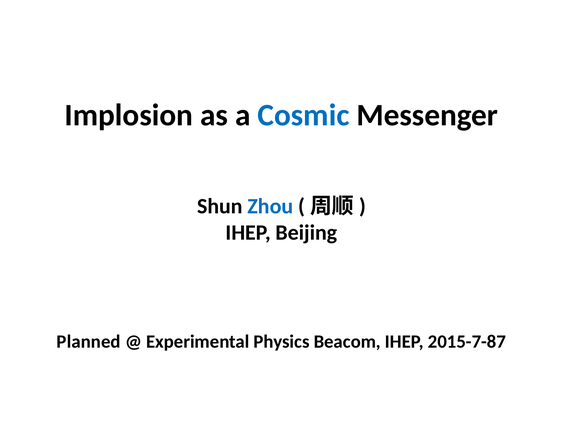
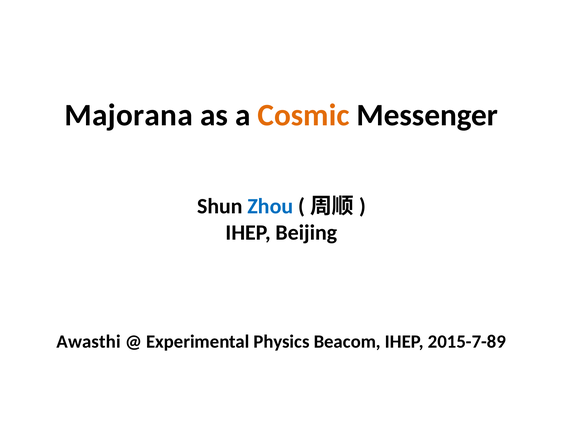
Implosion: Implosion -> Majorana (129, 115)
Cosmic colour: blue -> orange (303, 115)
Planned: Planned -> Awasthi (89, 342)
2015-7-87: 2015-7-87 -> 2015-7-89 (467, 342)
